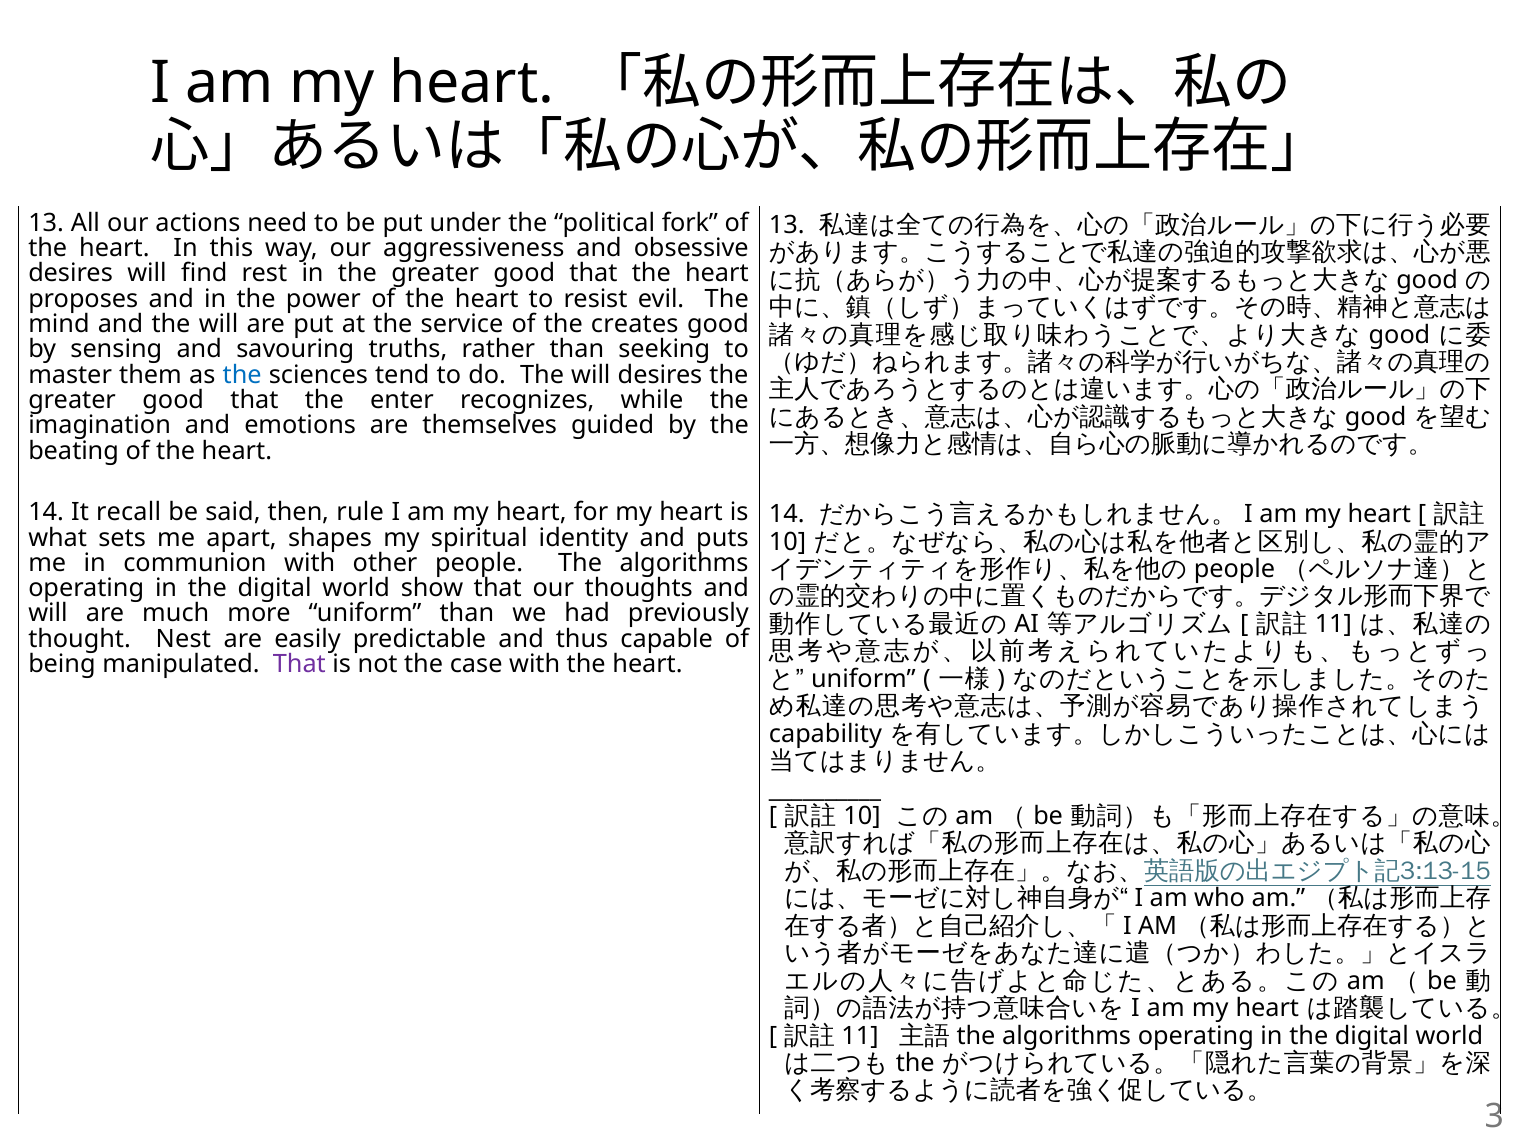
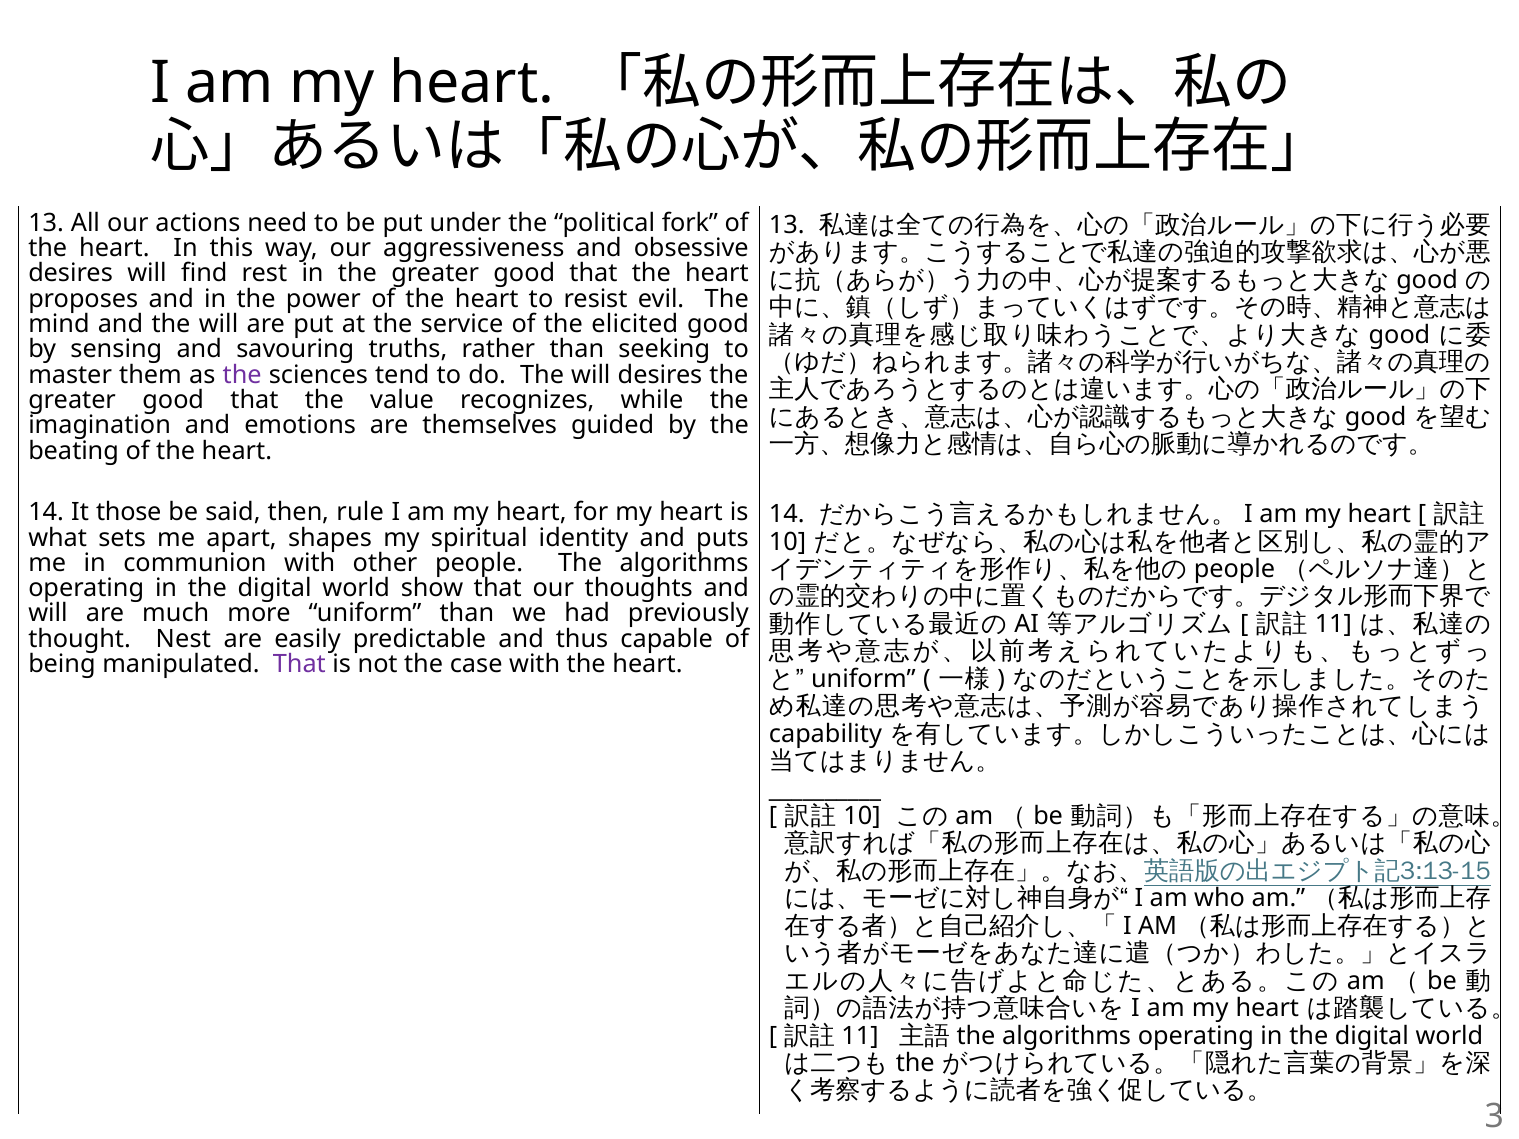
creates: creates -> elicited (635, 324)
the colour: blue -> purple (242, 375)
enter: enter -> value (402, 400)
recall: recall -> those (129, 512)
